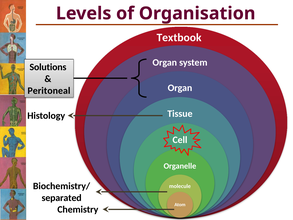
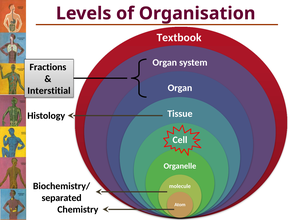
Solutions: Solutions -> Fractions (48, 67)
Peritoneal: Peritoneal -> Interstitial (49, 91)
